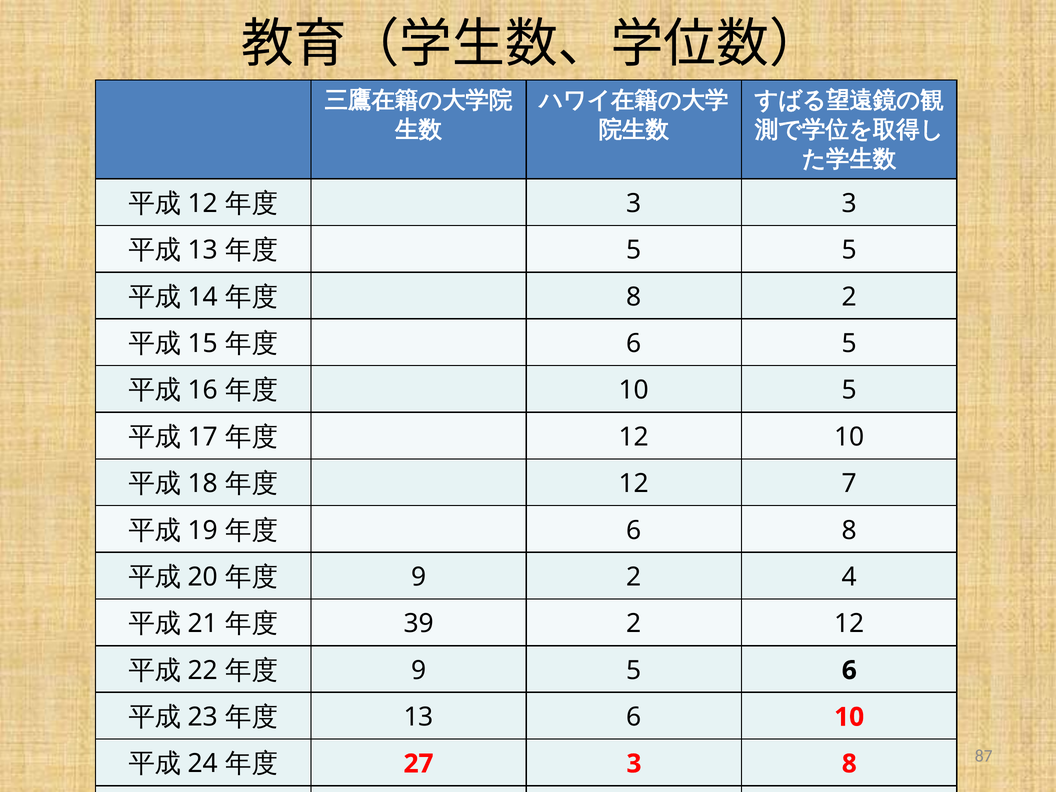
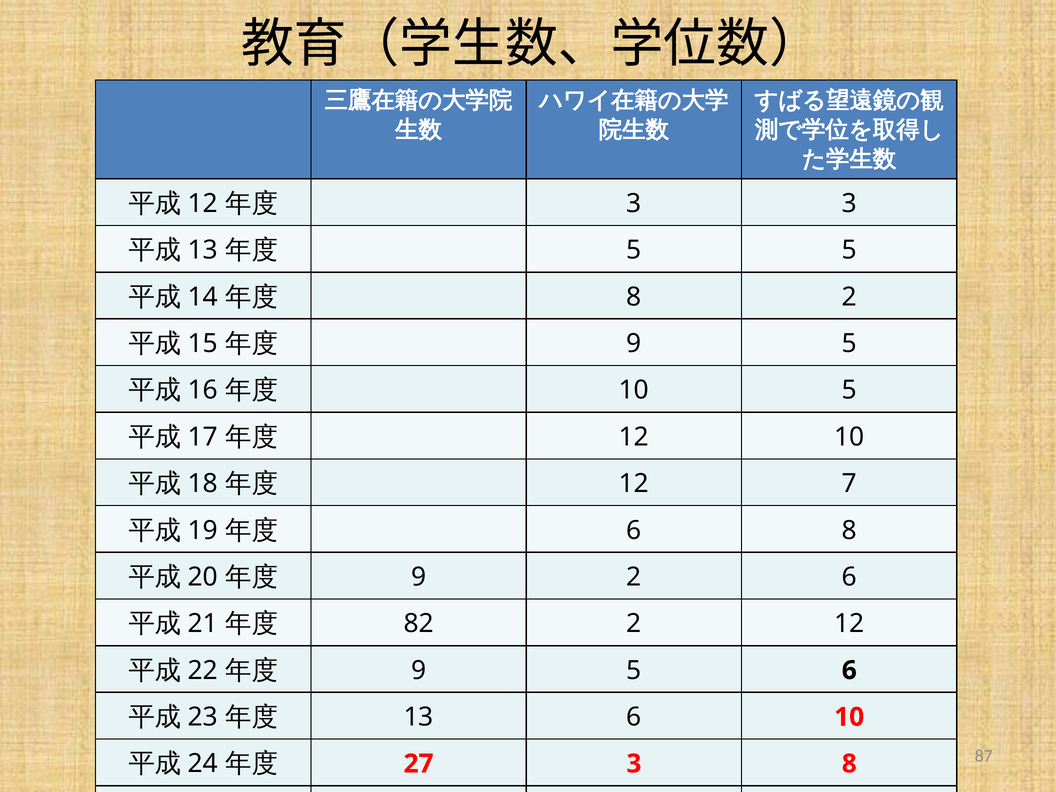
6: 6 -> 9 (634, 344)
2 4: 4 -> 6 (849, 577)
39: 39 -> 82 (419, 624)
